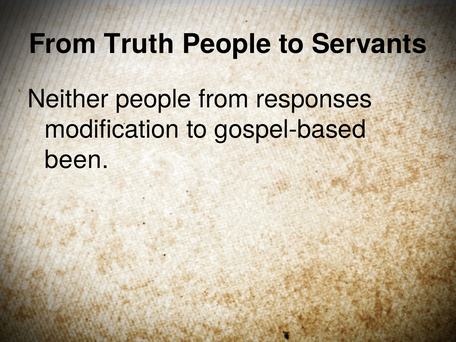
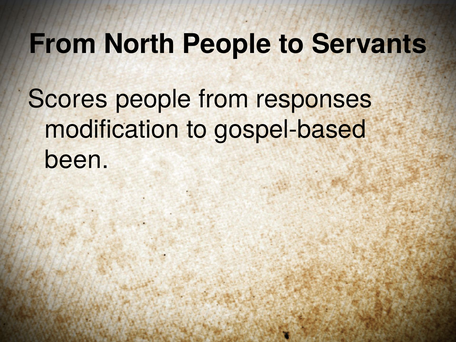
Truth: Truth -> North (139, 44)
Neither: Neither -> Scores (68, 99)
